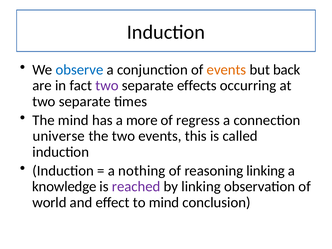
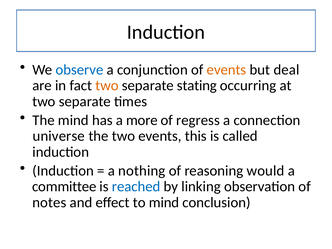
back: back -> deal (287, 70)
two colour: purple -> orange (107, 86)
effects: effects -> stating (197, 86)
reasoning linking: linking -> would (266, 171)
knowledge: knowledge -> committee (64, 187)
reached colour: purple -> blue (136, 187)
world: world -> notes (49, 203)
